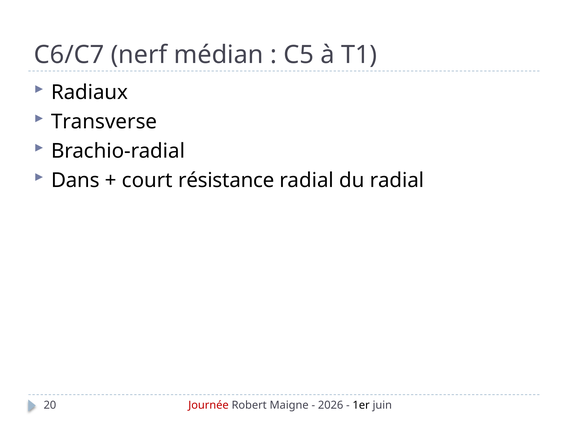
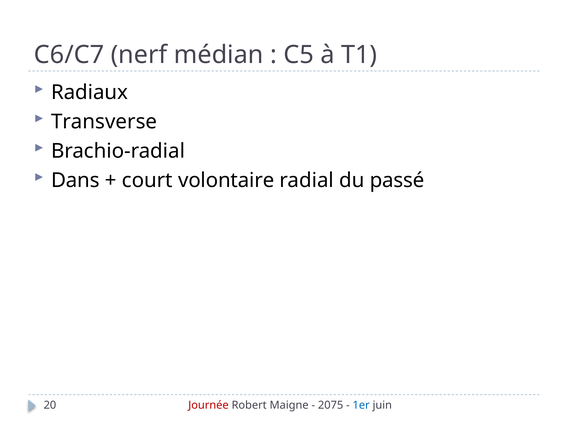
résistance: résistance -> volontaire (226, 180)
du radial: radial -> passé (397, 180)
2026: 2026 -> 2075 (331, 405)
1er colour: black -> blue (361, 405)
